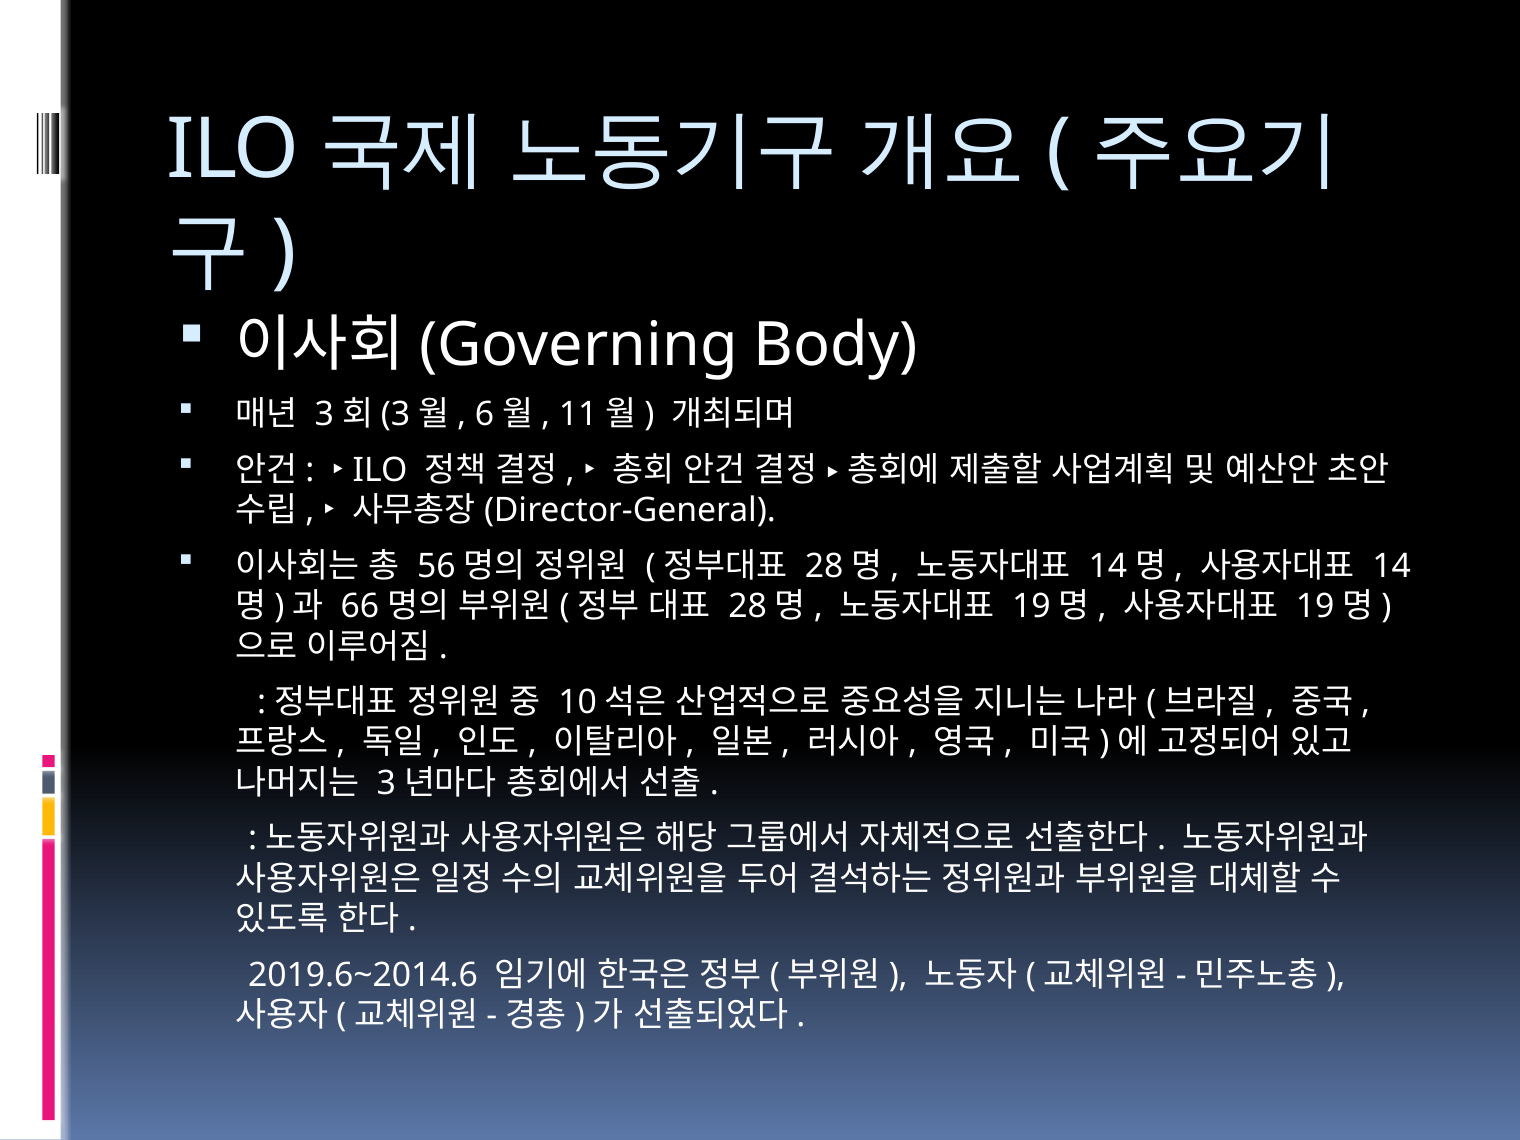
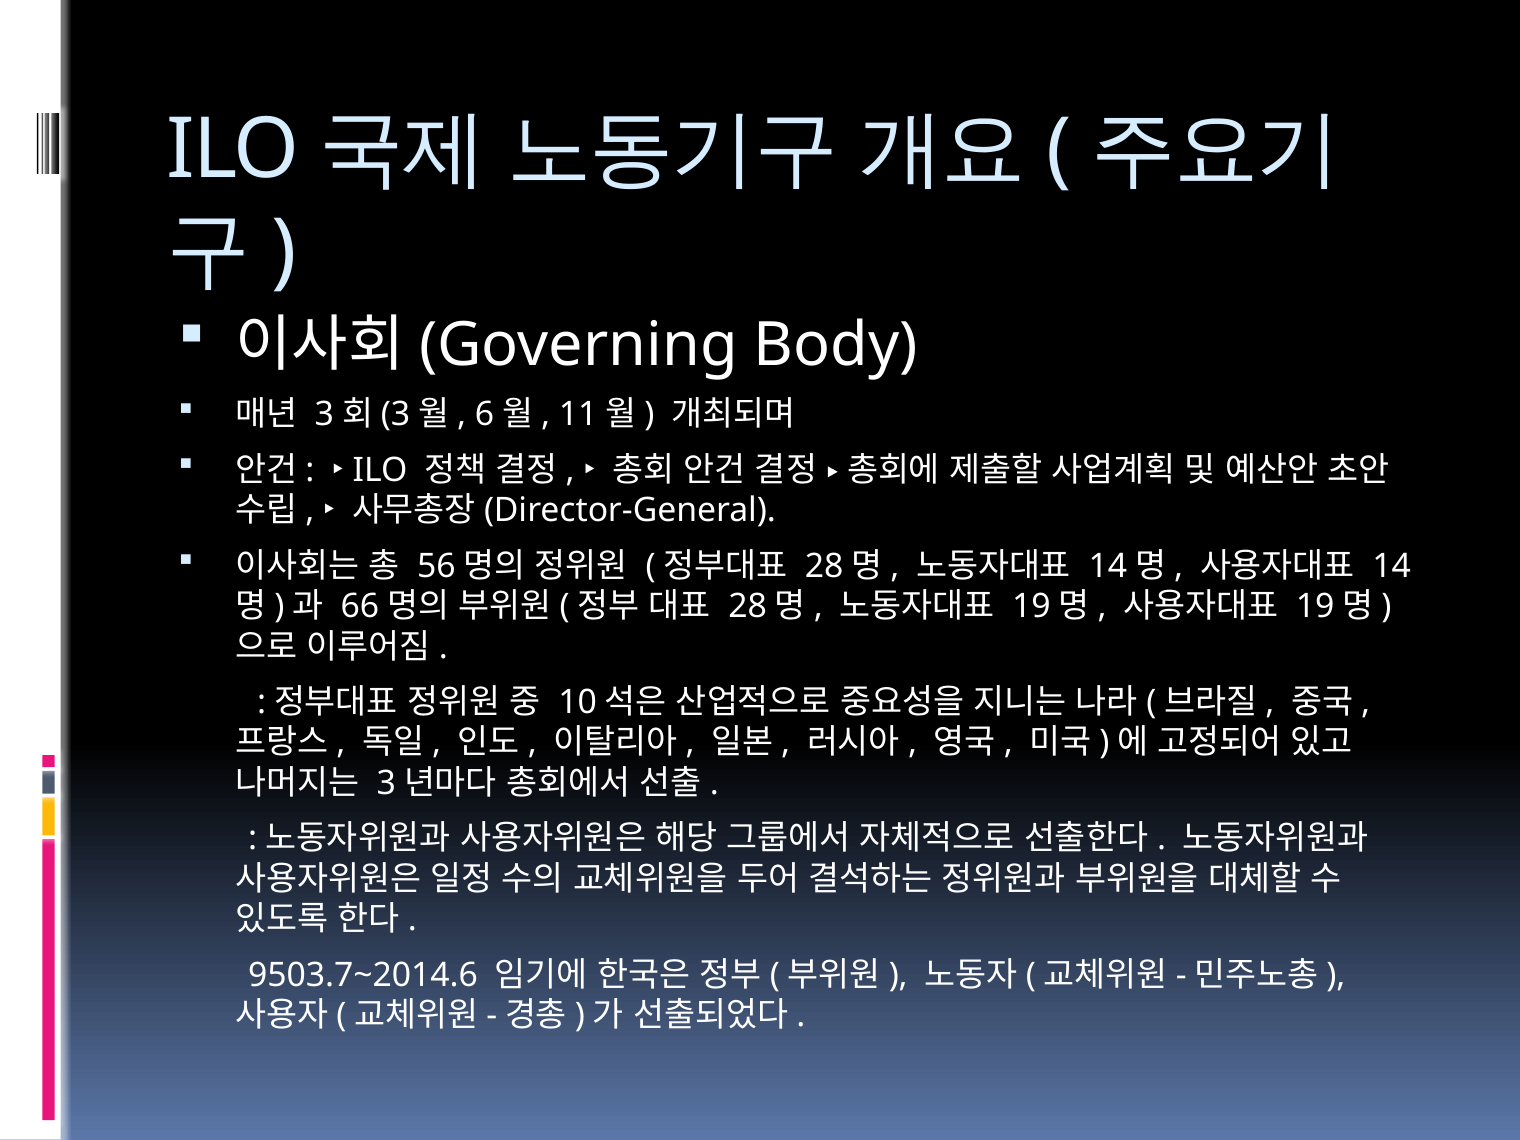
2019.6~2014.6: 2019.6~2014.6 -> 9503.7~2014.6 (363, 975)
